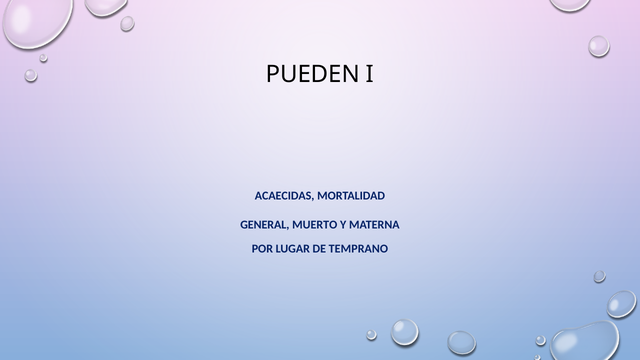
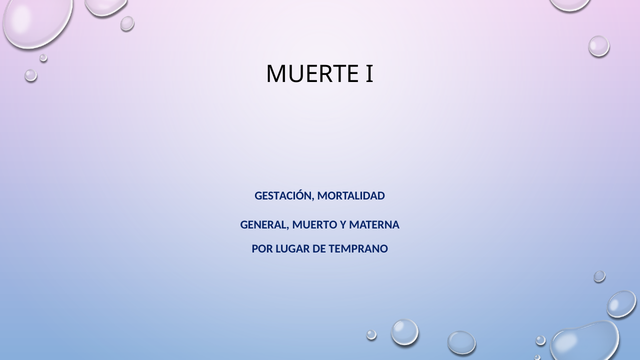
PUEDEN: PUEDEN -> MUERTE (313, 74)
ACAECIDAS: ACAECIDAS -> GESTACIÓN (285, 196)
